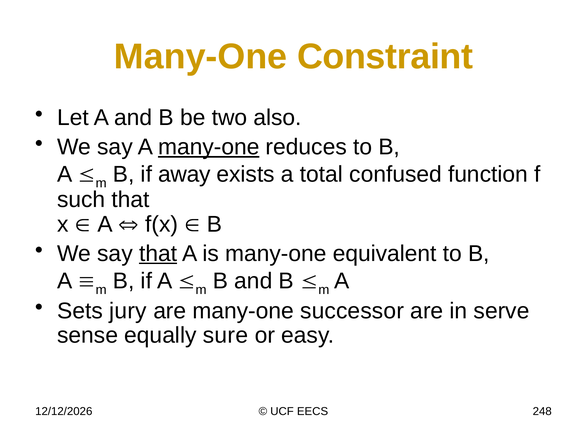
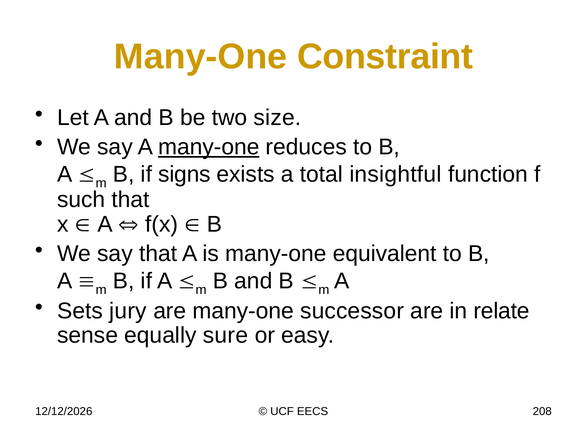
also: also -> size (277, 118)
away: away -> signs (184, 174)
confused: confused -> insightful (395, 174)
that underline: present -> none (158, 254)
serve: serve -> relate (502, 311)
248: 248 -> 208 (542, 412)
